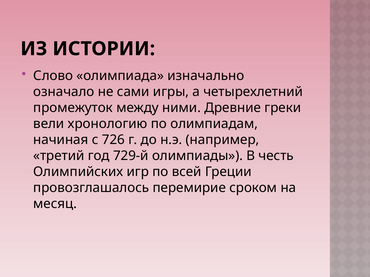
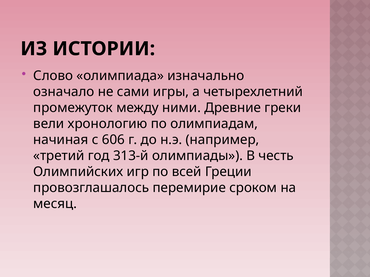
726: 726 -> 606 (113, 140)
729-й: 729-й -> 313-й (131, 156)
